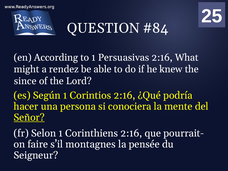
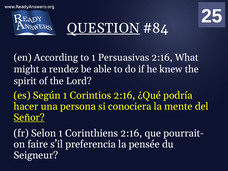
QUESTION underline: none -> present (103, 28)
since: since -> spirit (25, 81)
montagnes: montagnes -> preferencia (91, 144)
